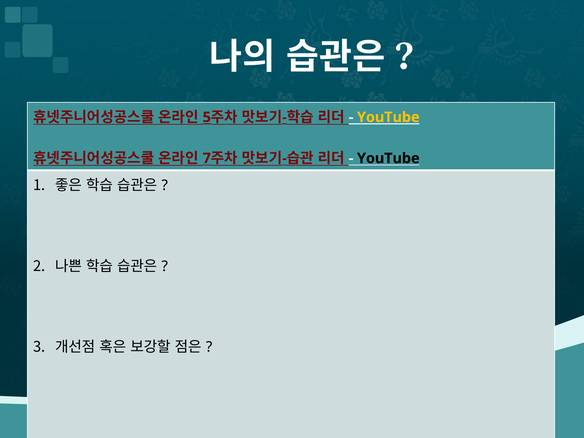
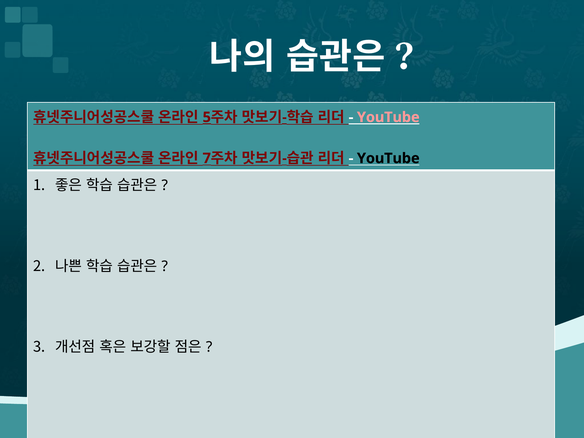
YouTube colour: yellow -> pink (388, 117)
